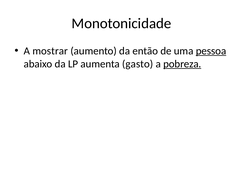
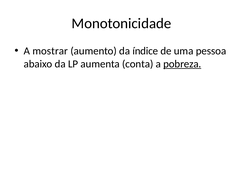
então: então -> índice (145, 51)
pessoa underline: present -> none (211, 51)
gasto: gasto -> conta (138, 64)
